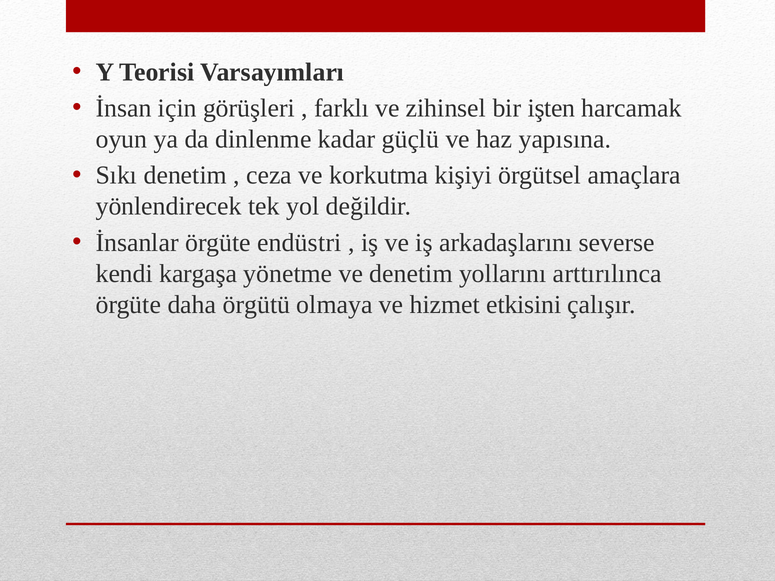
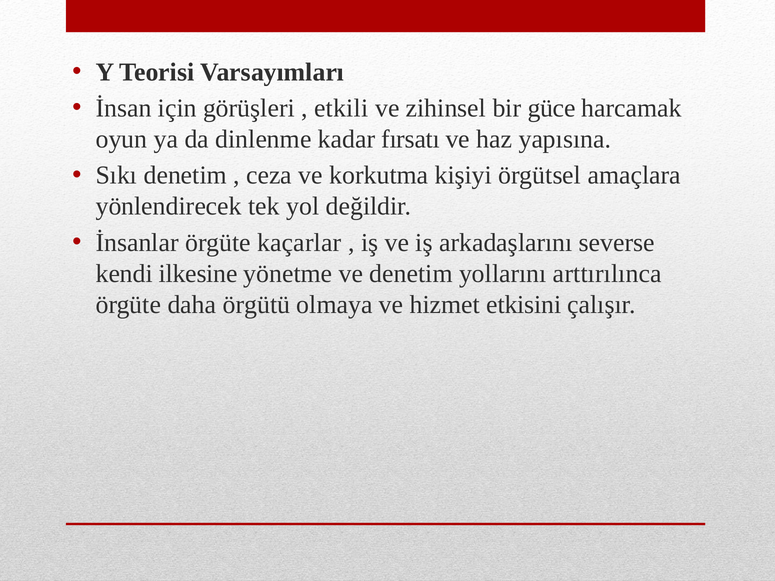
farklı: farklı -> etkili (341, 108)
işten: işten -> güce (551, 108)
güçlü: güçlü -> fırsatı (411, 139)
endüstri: endüstri -> kaçarlar (299, 243)
kargaşa: kargaşa -> ilkesine (198, 274)
